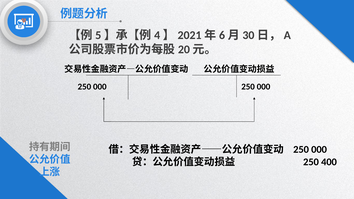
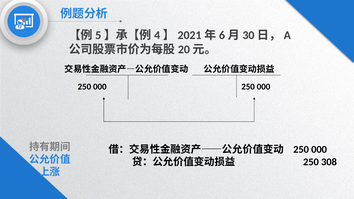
400: 400 -> 308 (329, 162)
